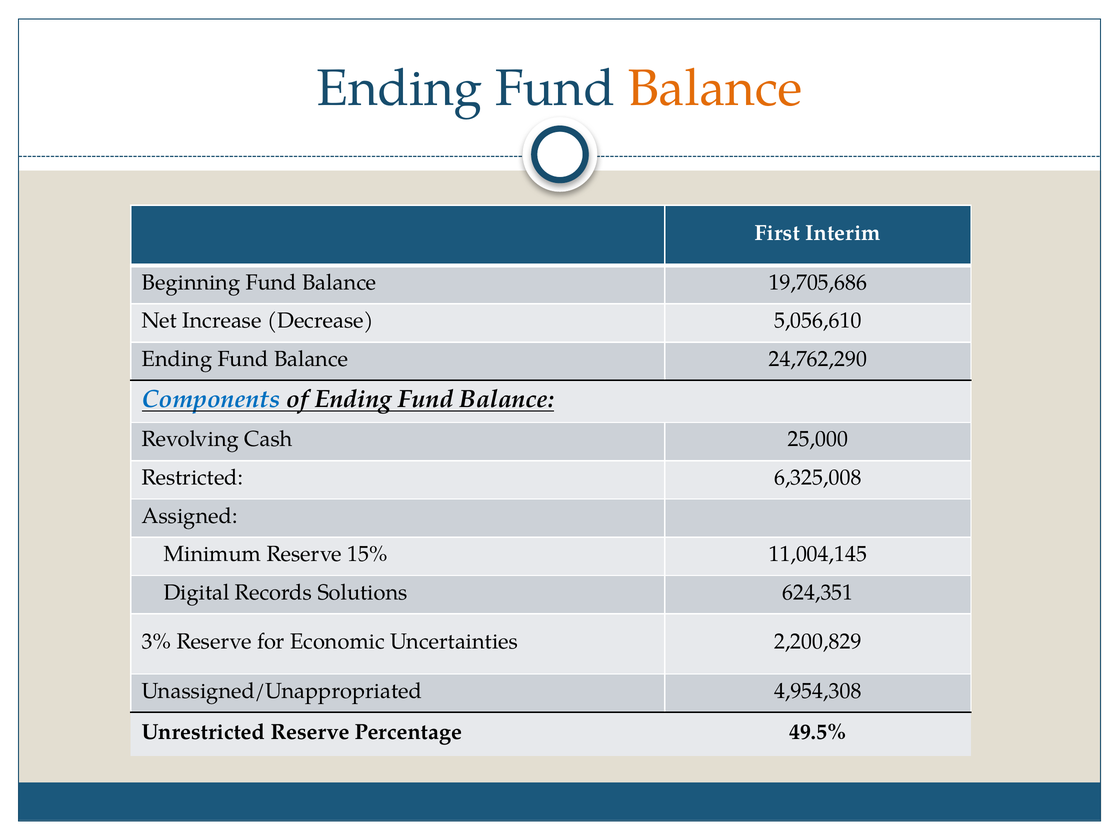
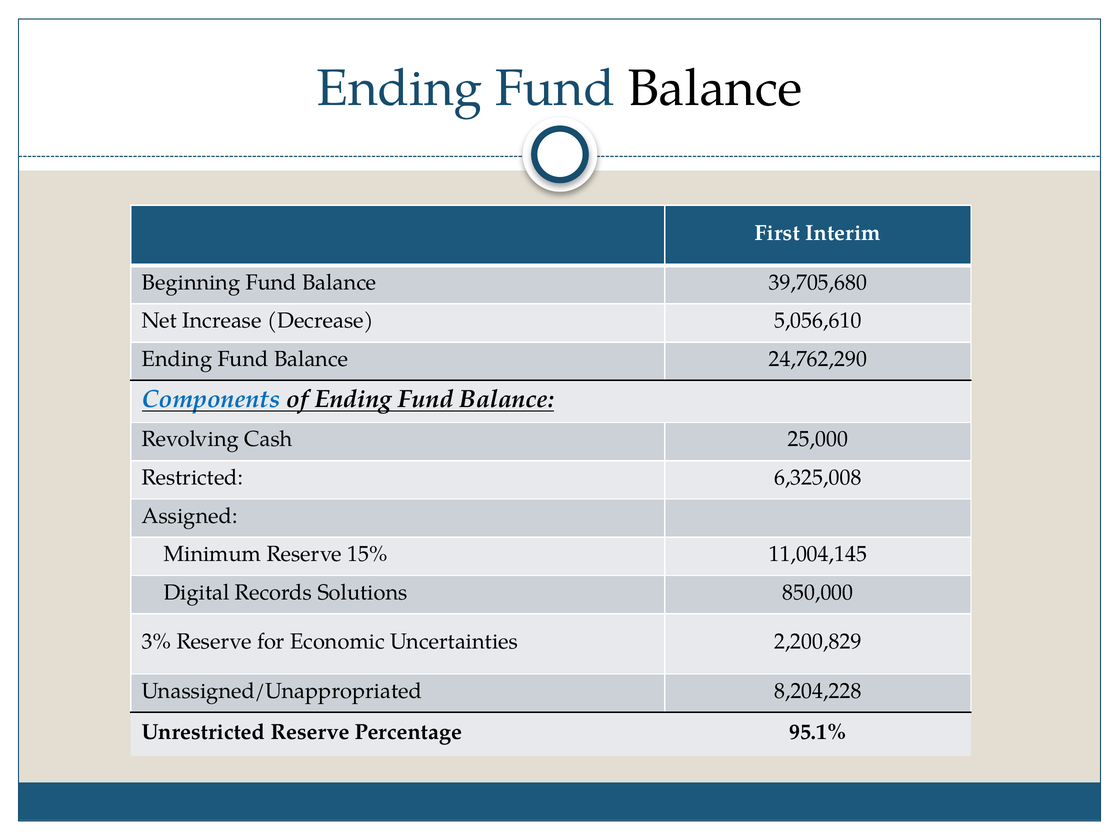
Balance colour: orange -> black (715, 88)
19,705,686: 19,705,686 -> 39,705,680 (818, 282)
624,351: 624,351 -> 850,000 (818, 592)
4,954,308: 4,954,308 -> 8,204,228 (818, 691)
49.5%: 49.5% -> 95.1% (818, 732)
